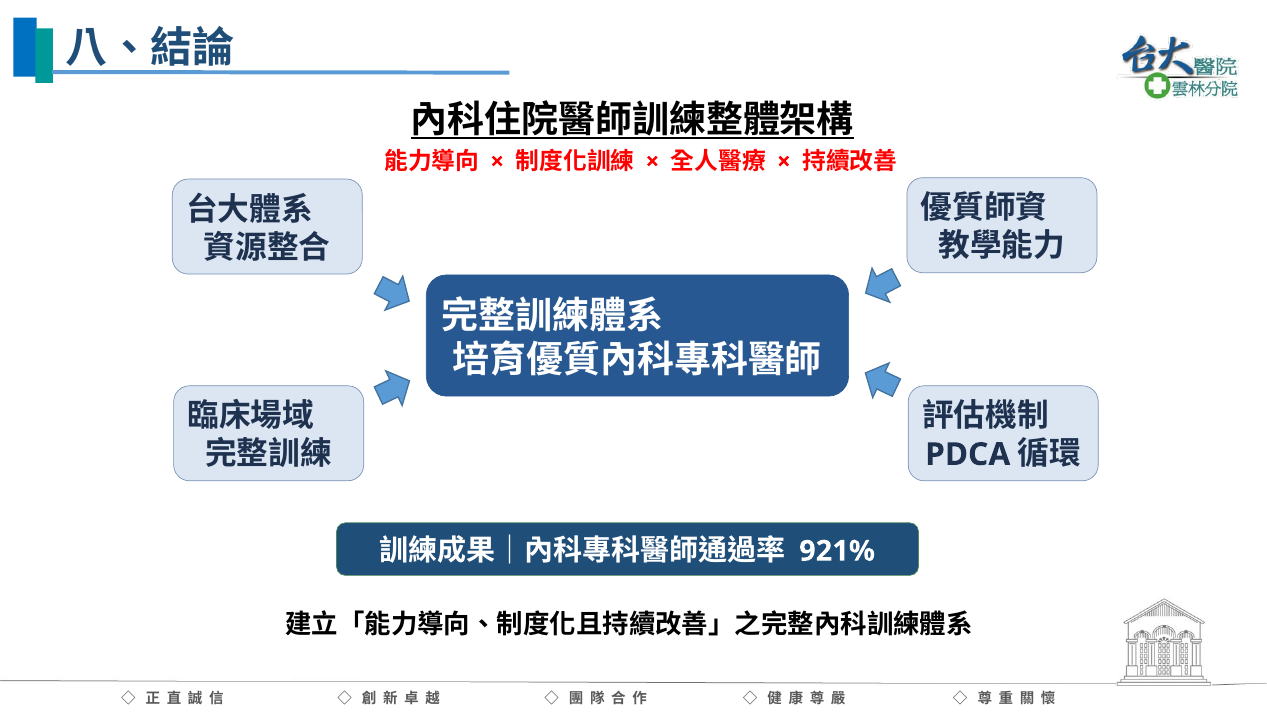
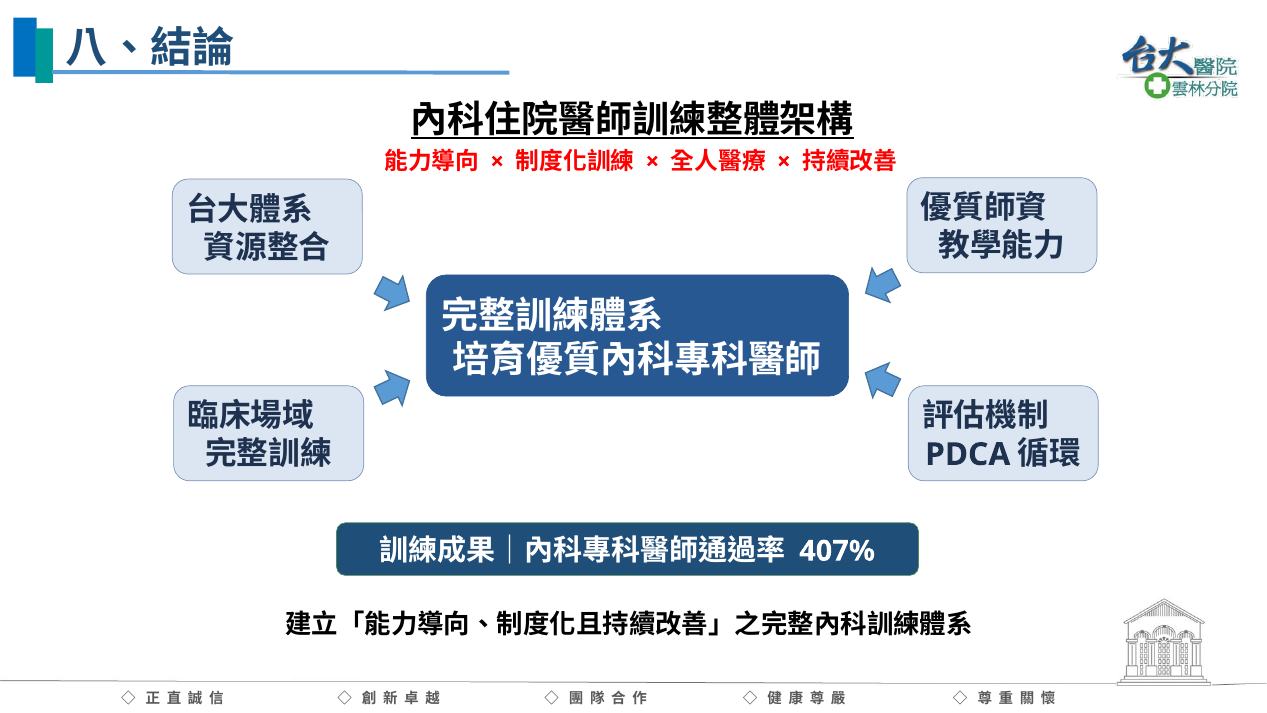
921%: 921% -> 407% (837, 551)
